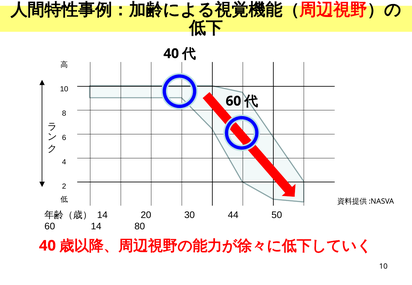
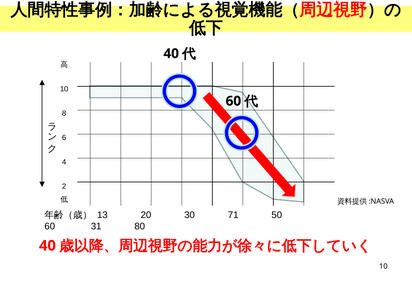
14: 14 -> 13 (102, 215)
44: 44 -> 71 (233, 215)
60 14: 14 -> 31 (96, 227)
